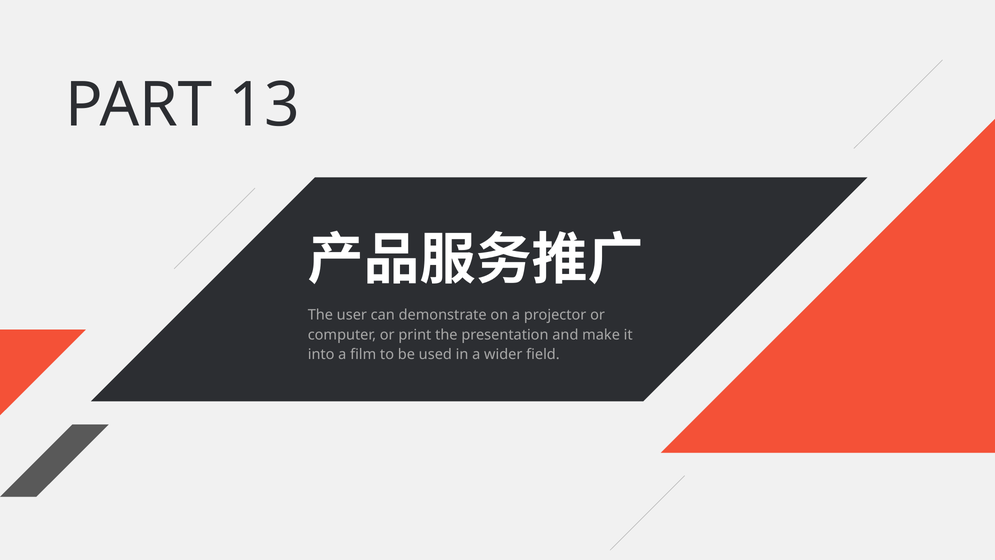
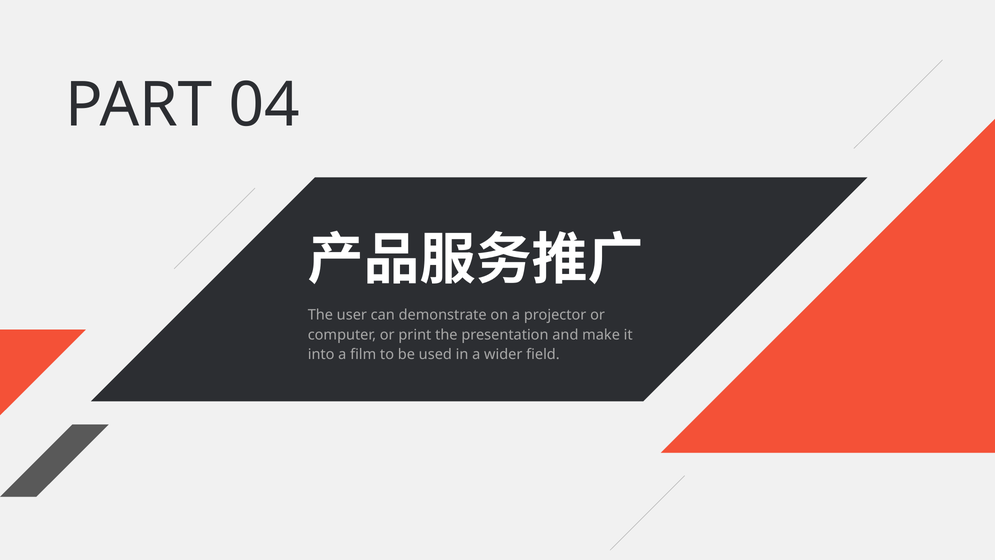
13: 13 -> 04 (264, 105)
